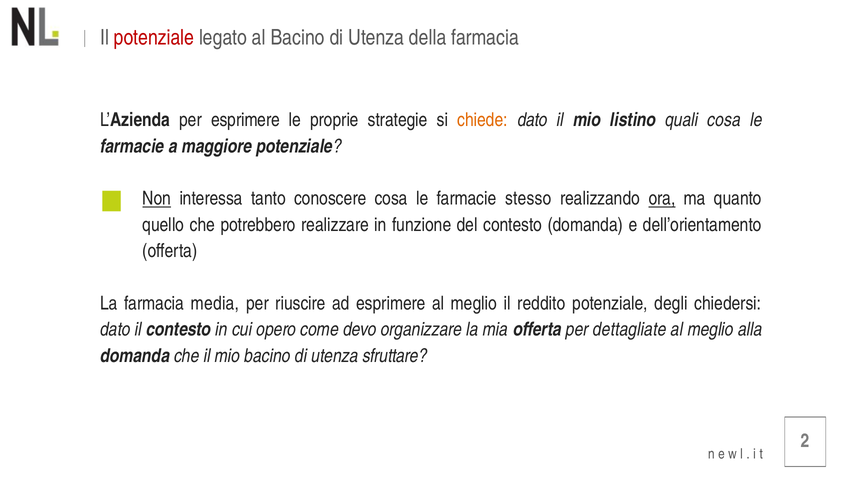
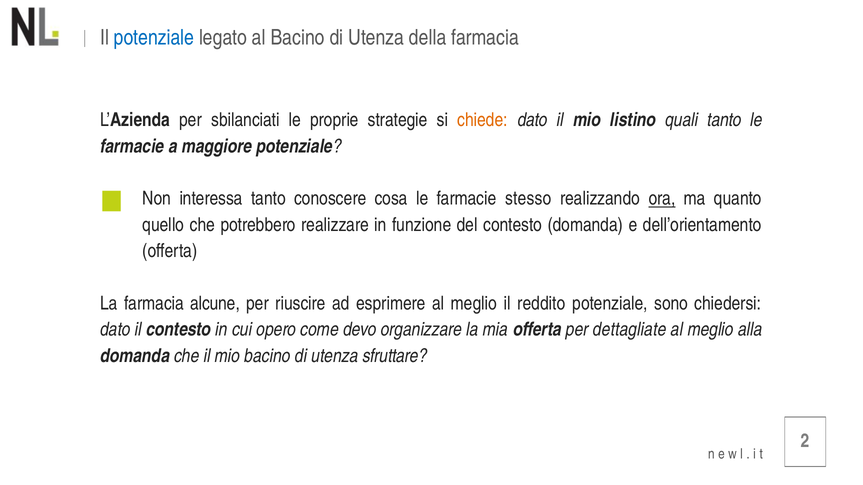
potenziale colour: red -> blue (154, 38)
per esprimere: esprimere -> sbilanciati (245, 120)
quali cosa: cosa -> tanto (724, 120)
Non underline: present -> none (157, 199)
media: media -> alcune (215, 304)
degli: degli -> sono (671, 304)
